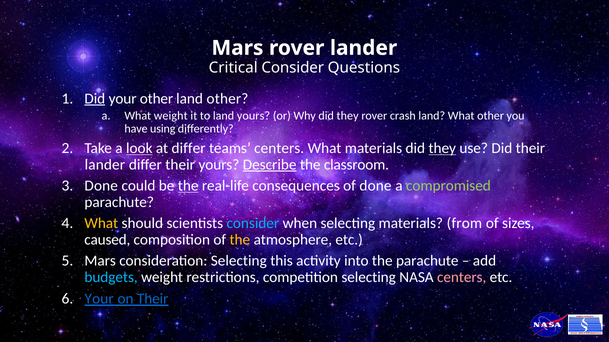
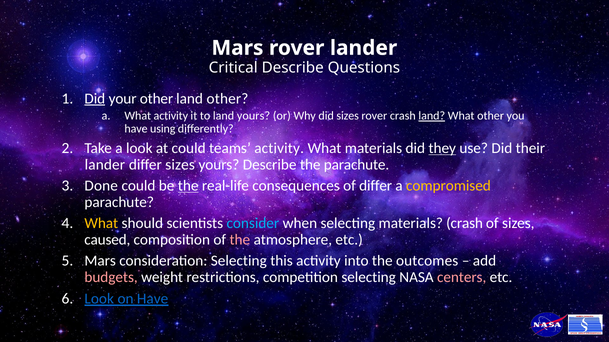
Critical Consider: Consider -> Describe (293, 68)
What weight: weight -> activity (171, 116)
Why did they: they -> sizes (348, 116)
land underline: none -> present (432, 116)
look underline: present -> none (139, 148)
at differ: differ -> could (189, 148)
teams centers: centers -> activity (279, 148)
differ their: their -> sizes (180, 165)
Describe underline: present -> none (270, 165)
the classroom: classroom -> parachute (357, 165)
of done: done -> differ (376, 186)
compromised colour: light green -> yellow (448, 186)
materials from: from -> crash (465, 224)
the colour: yellow -> pink (240, 240)
the parachute: parachute -> outcomes (427, 261)
budgets colour: light blue -> pink (111, 278)
Your: Your -> Look (99, 299)
on Their: Their -> Have (153, 299)
